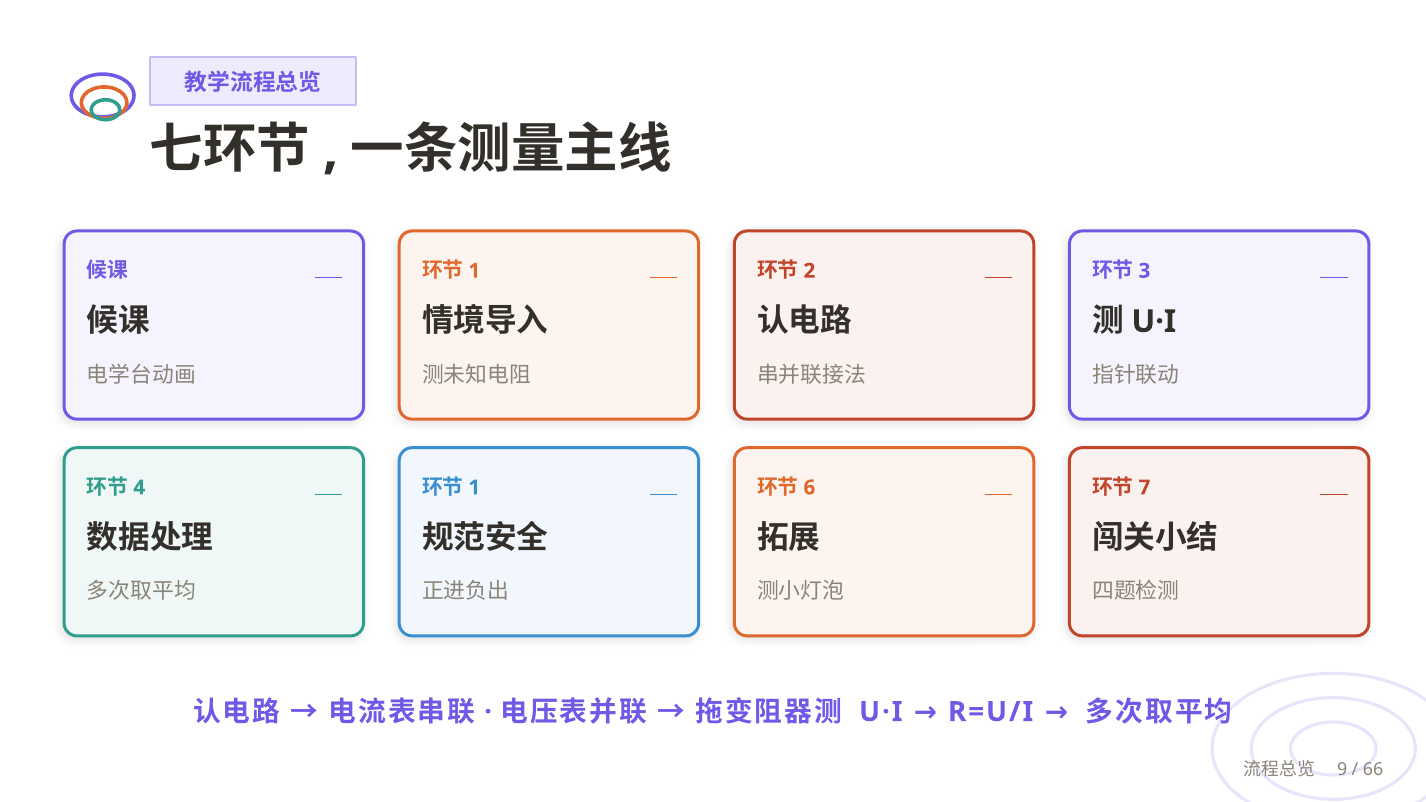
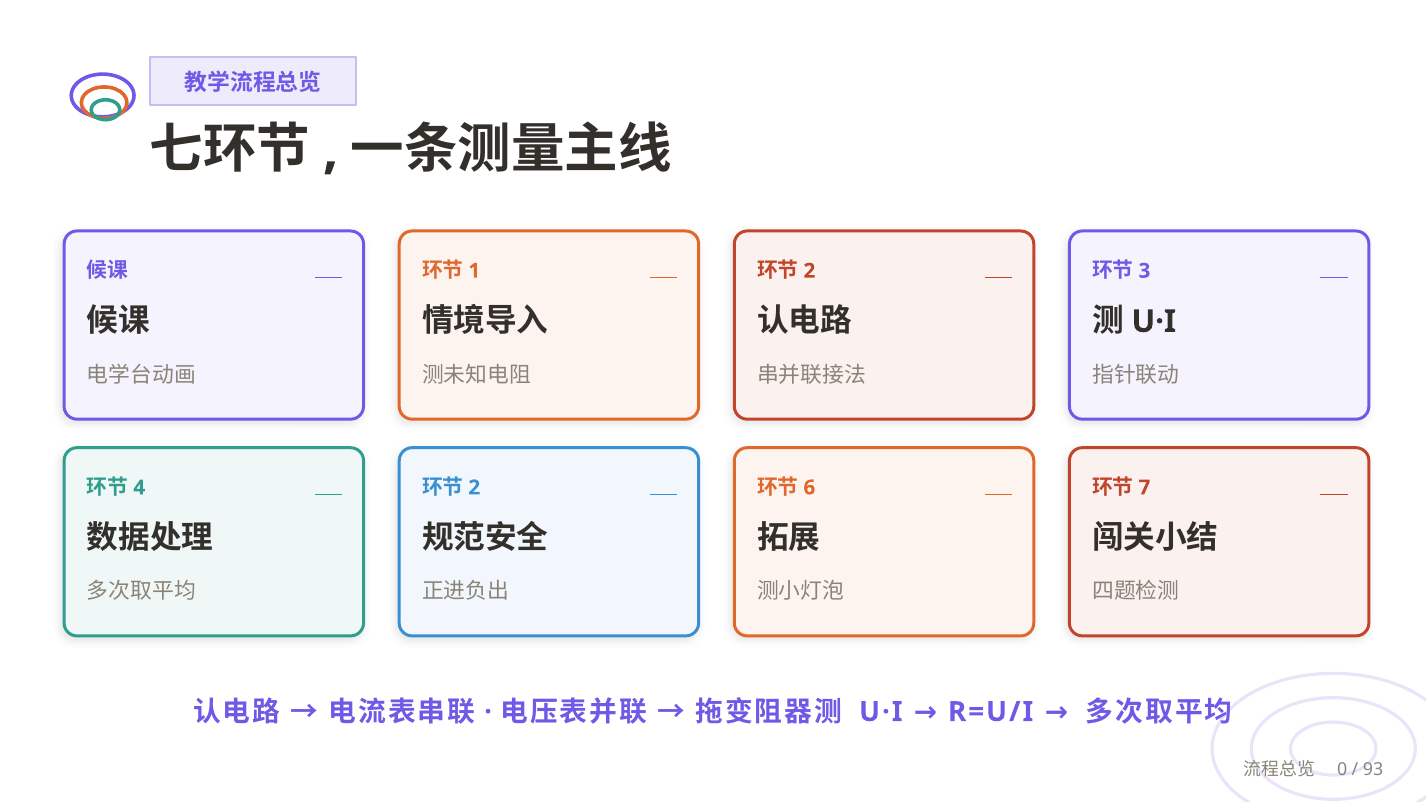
1: 1 -> 2 (474, 488)
9: 9 -> 0 (1342, 770)
66: 66 -> 93 (1373, 770)
